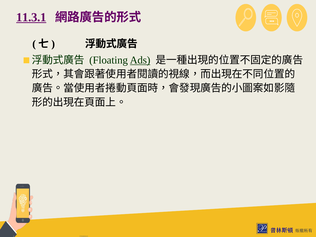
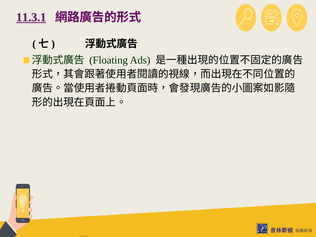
Ads underline: present -> none (140, 60)
